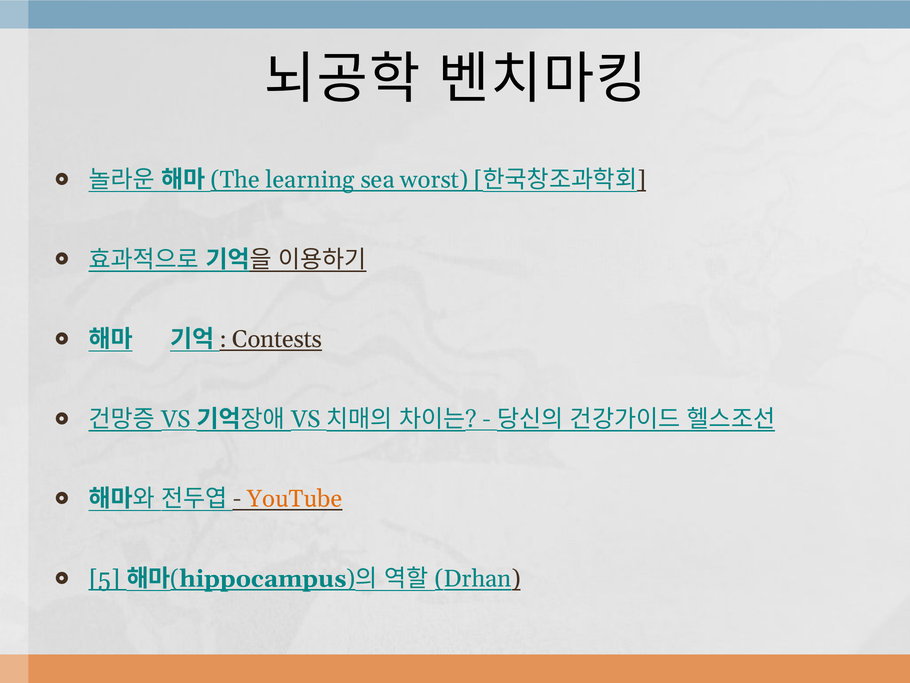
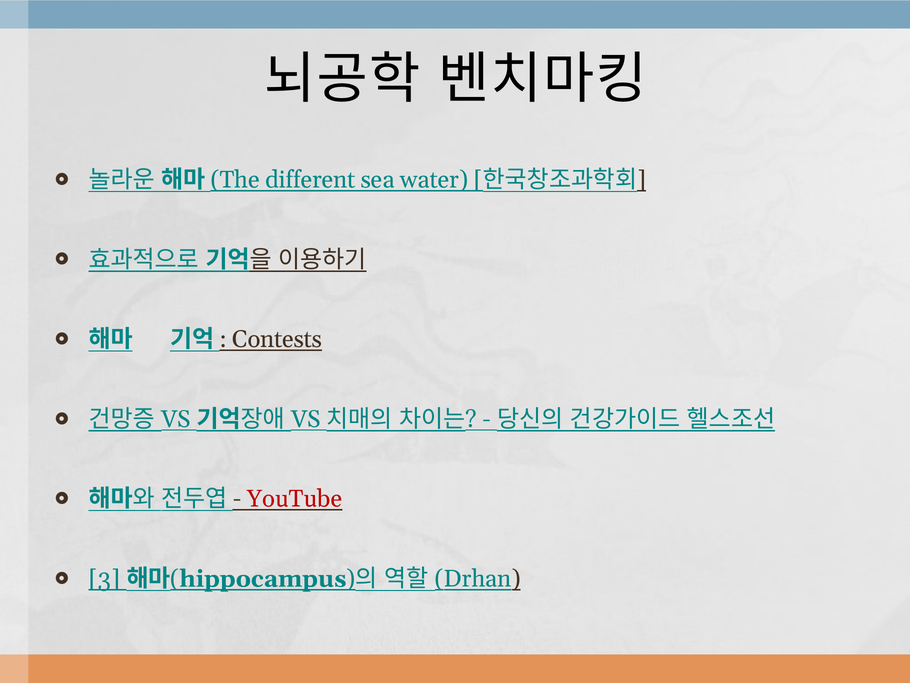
learning: learning -> different (310, 180)
worst: worst -> water (434, 180)
YouTube colour: orange -> red (295, 499)
5: 5 -> 3 (105, 578)
